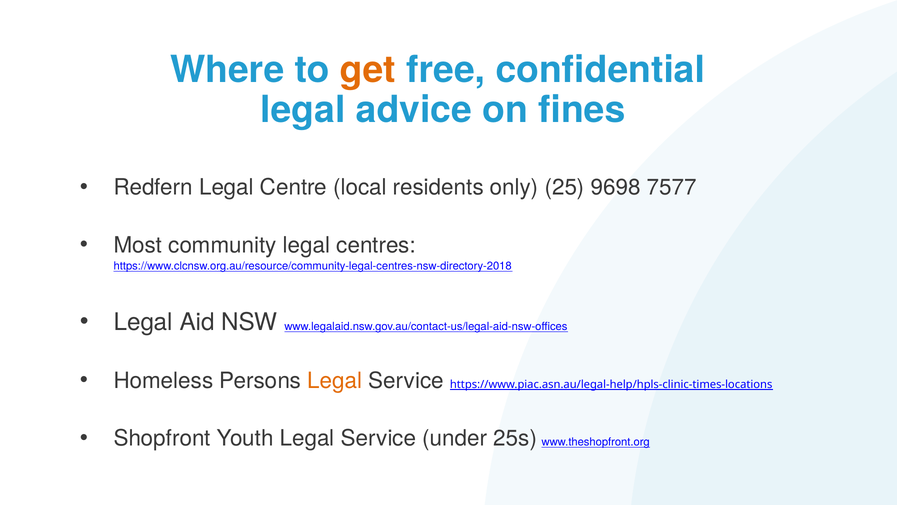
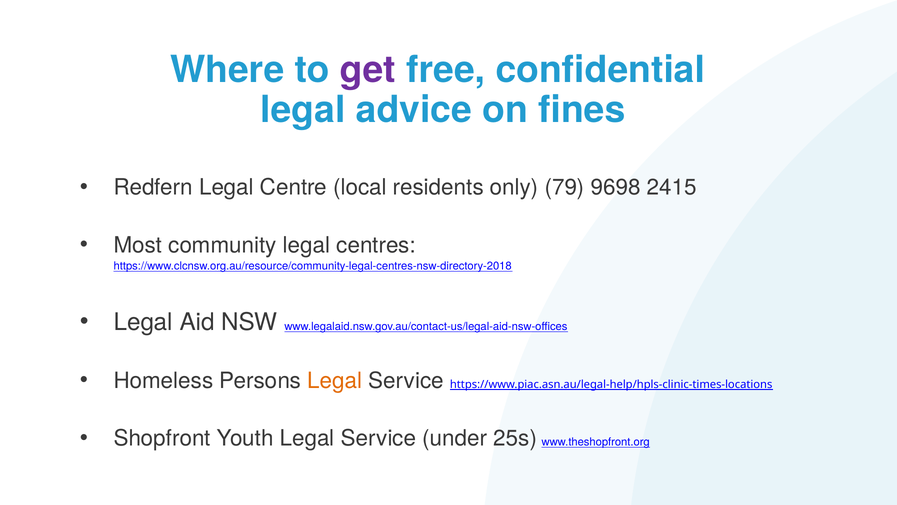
get colour: orange -> purple (368, 70)
25: 25 -> 79 (565, 187)
7577: 7577 -> 2415 (672, 187)
